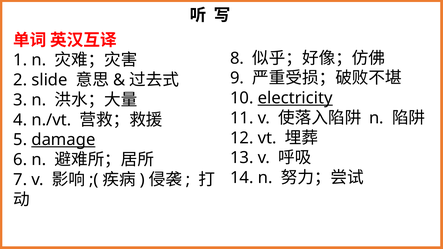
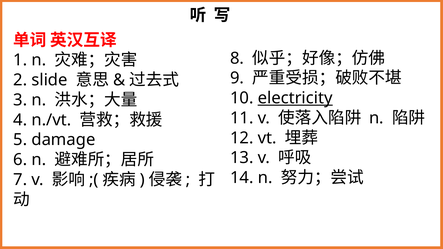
damage underline: present -> none (63, 140)
